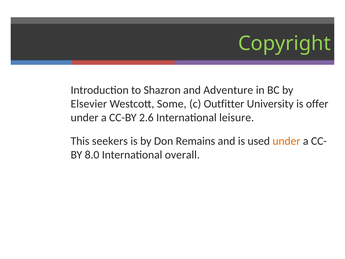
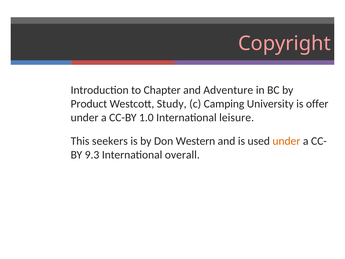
Copyright colour: light green -> pink (284, 43)
Shazron: Shazron -> Chapter (162, 90)
Elsevier: Elsevier -> Product (89, 104)
Some: Some -> Study (172, 104)
Outfitter: Outfitter -> Camping (224, 104)
2.6: 2.6 -> 1.0 (146, 118)
Remains: Remains -> Western (195, 141)
8.0: 8.0 -> 9.3 (92, 155)
